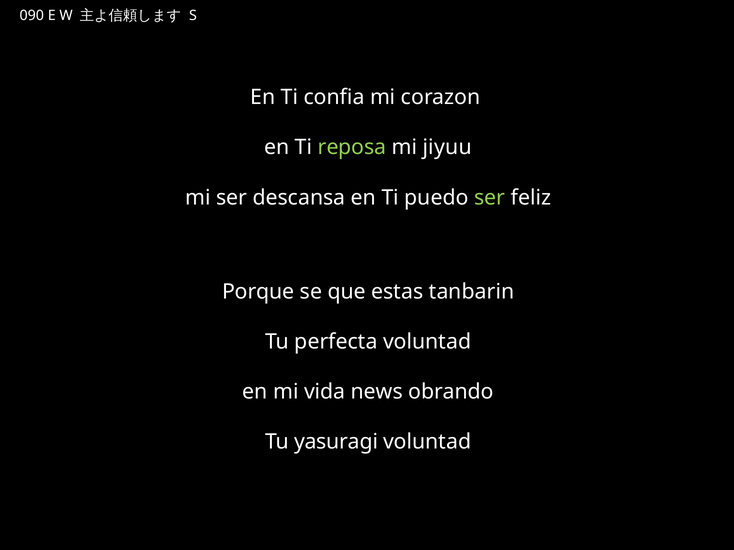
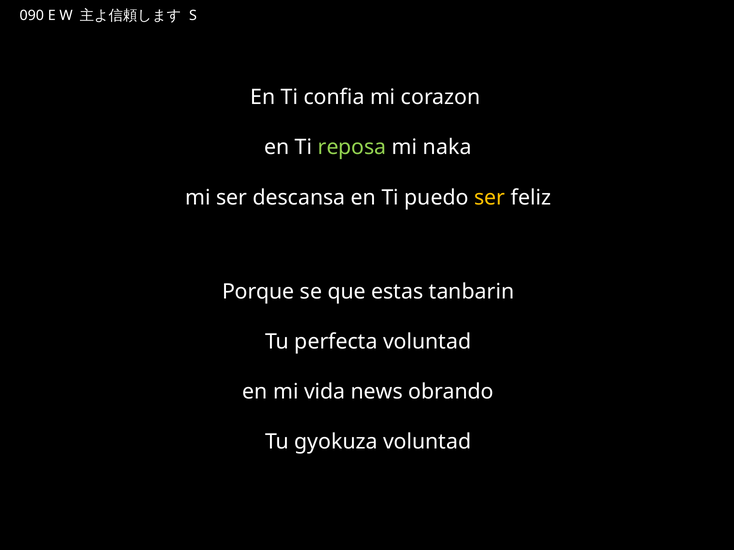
jiyuu: jiyuu -> naka (447, 148)
ser colour: light green -> yellow (490, 198)
yasuragi: yasuragi -> gyokuza (336, 442)
